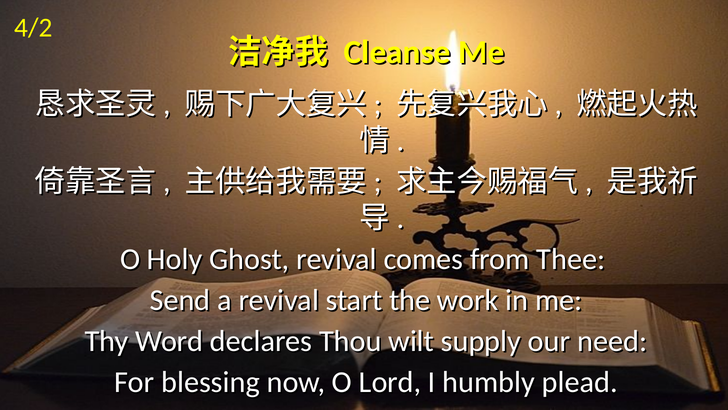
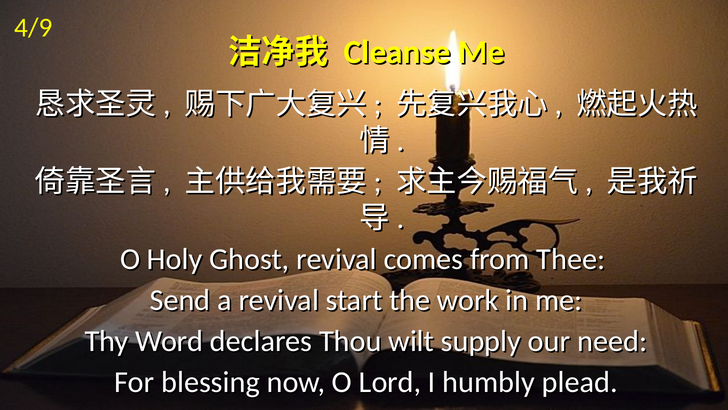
4/2: 4/2 -> 4/9 (34, 28)
